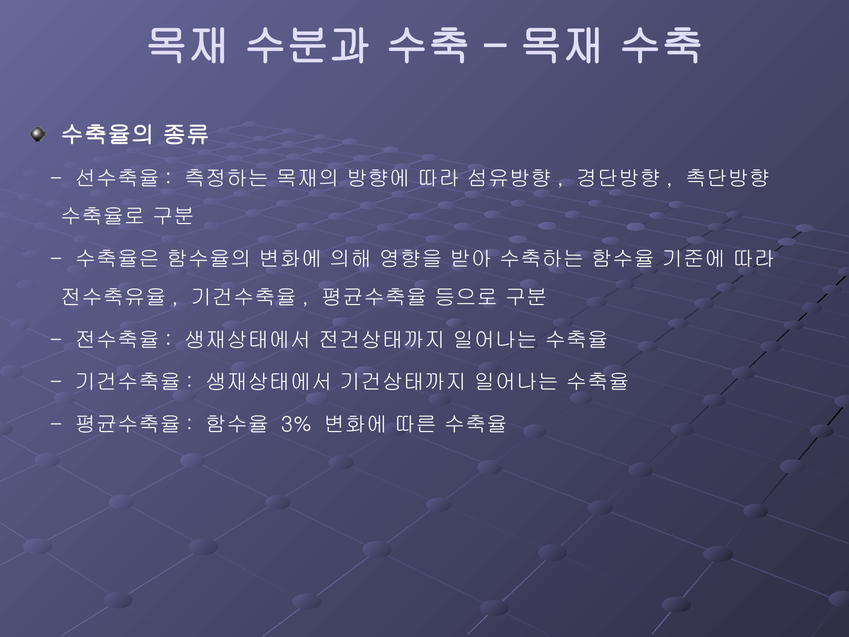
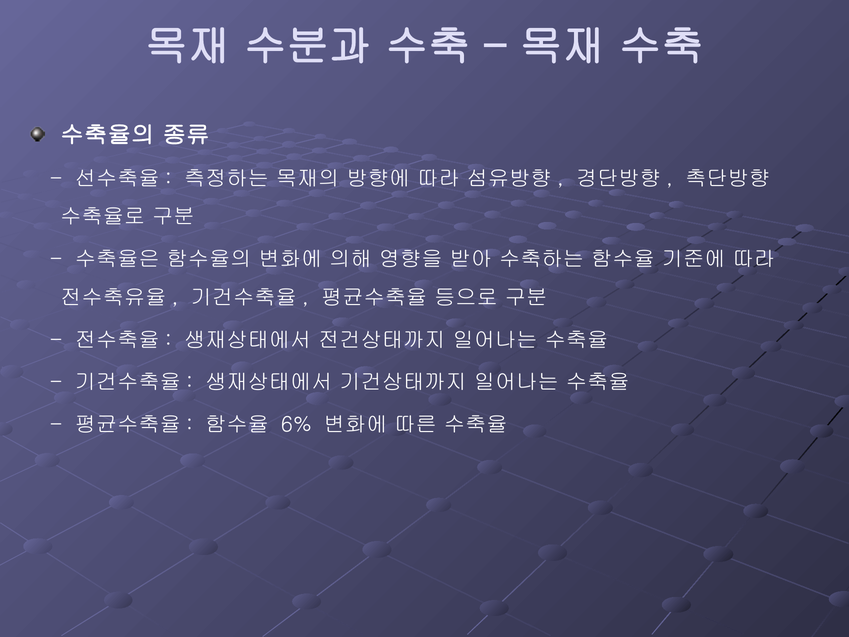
3%: 3% -> 6% (296, 425)
